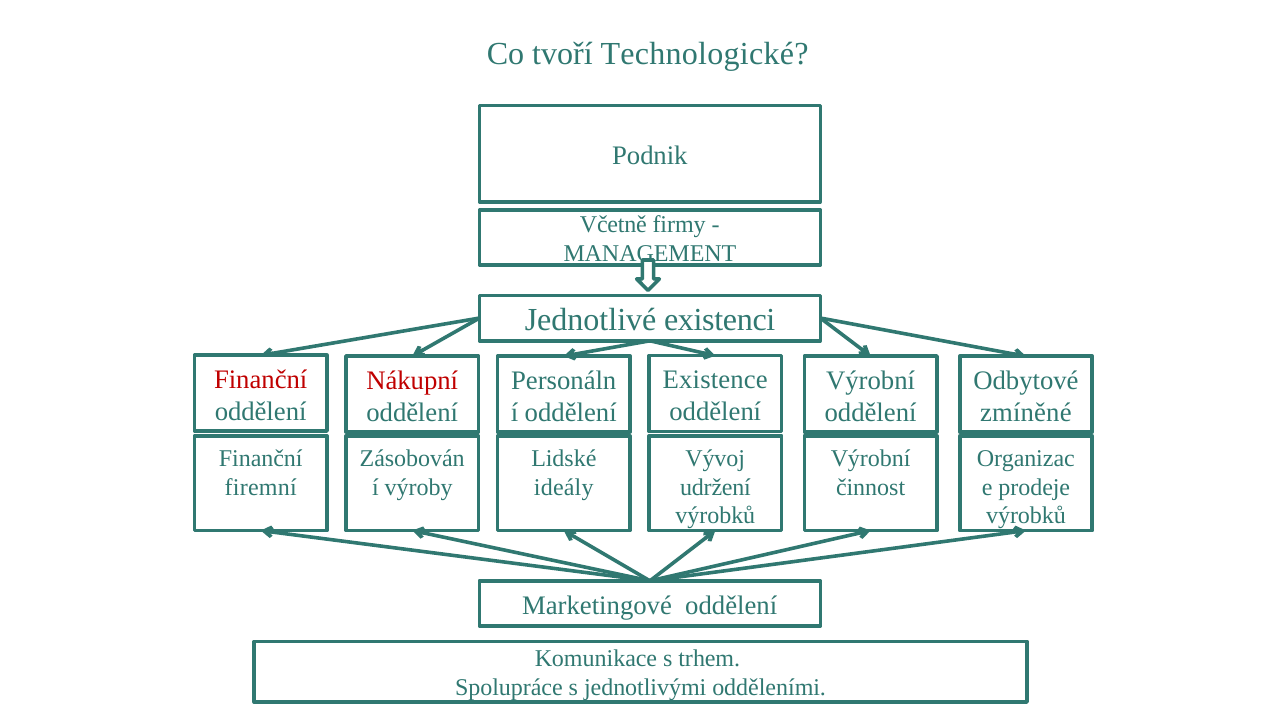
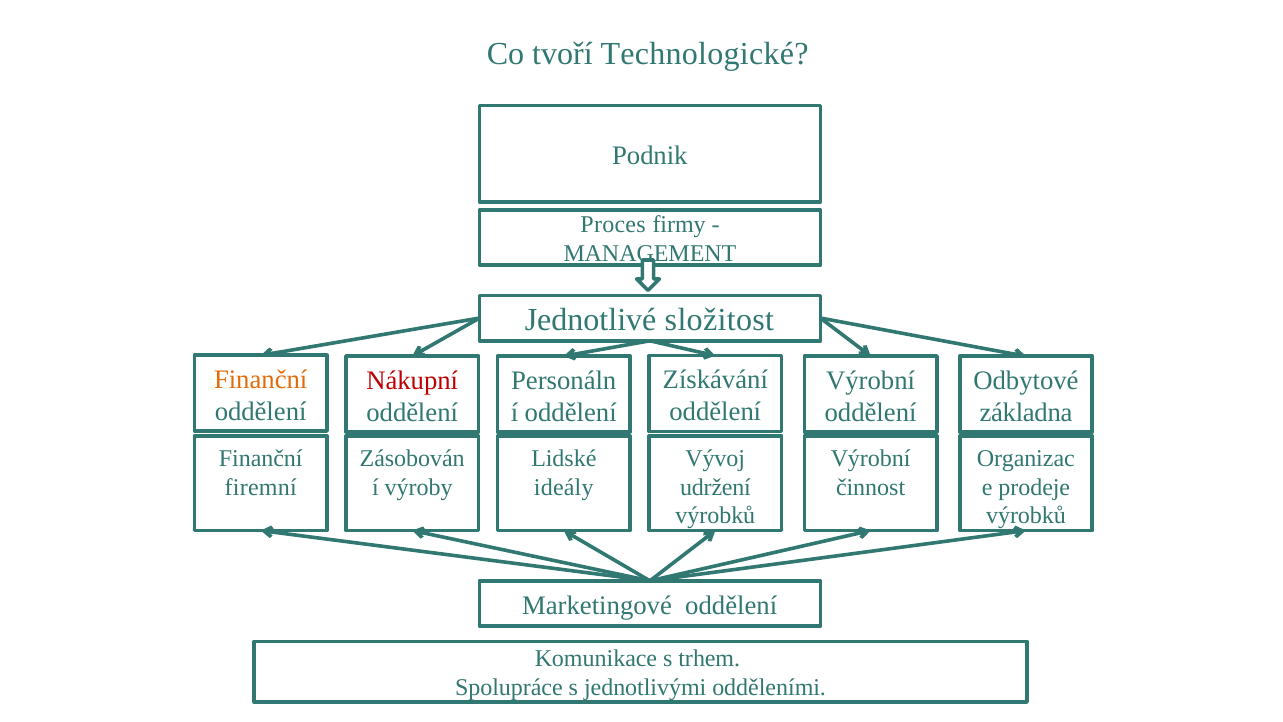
Včetně: Včetně -> Proces (613, 225)
existenci: existenci -> složitost (719, 320)
Finanční colour: red -> orange (261, 379)
Existence: Existence -> Získávání (715, 380)
zmíněné: zmíněné -> základna (1026, 412)
